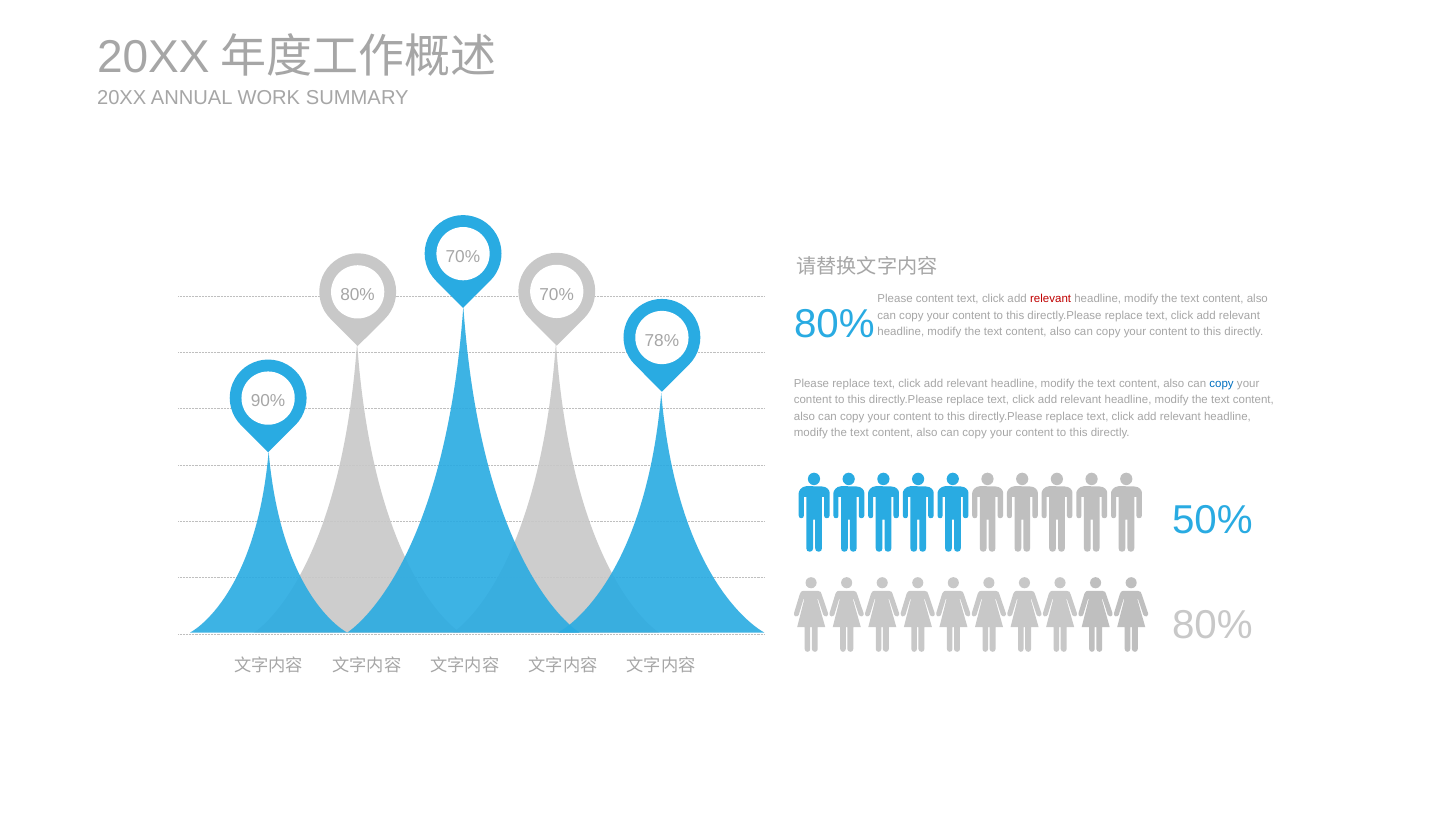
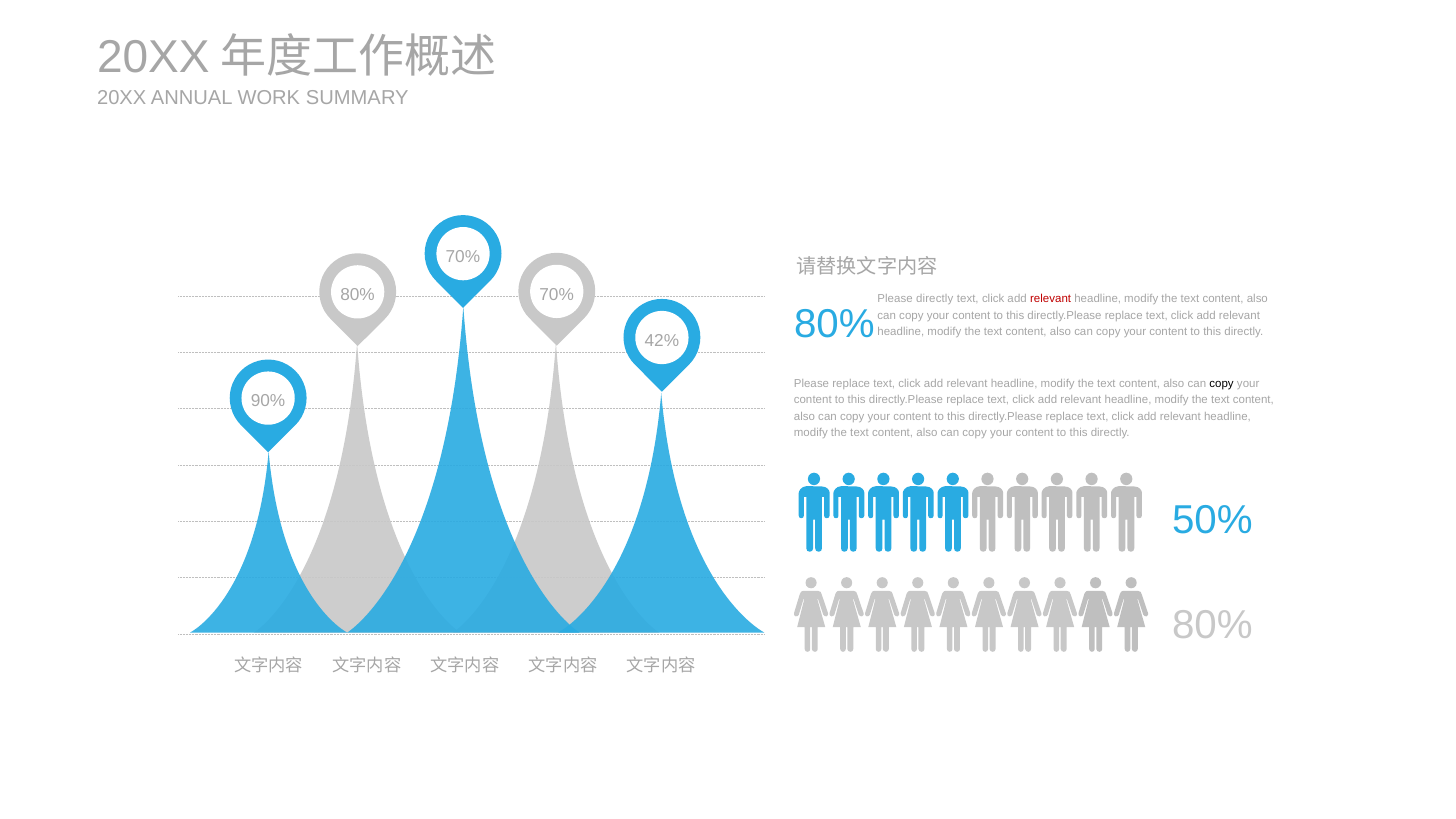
Please content: content -> directly (935, 299)
78%: 78% -> 42% (662, 341)
copy colour: blue -> black (1222, 384)
